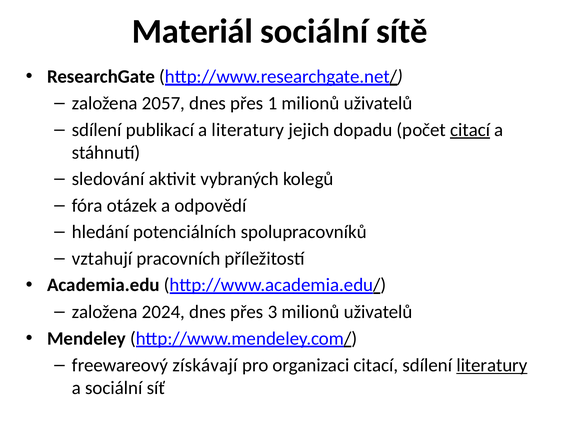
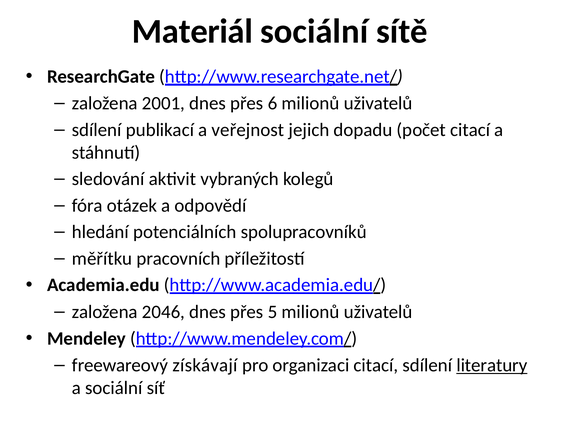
2057: 2057 -> 2001 (163, 103)
1: 1 -> 6 (272, 103)
a literatury: literatury -> veřejnost (248, 130)
citací underline: present -> none (470, 130)
vztahují: vztahují -> měřítku (102, 259)
2024: 2024 -> 2046 (163, 312)
3: 3 -> 5 (272, 312)
